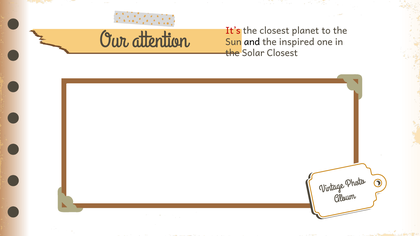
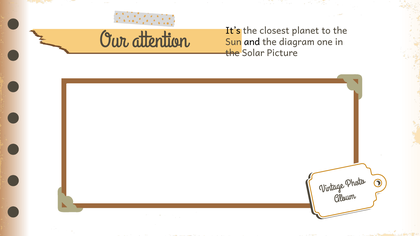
It’s colour: red -> black (233, 31)
inspired: inspired -> diagram (297, 42)
Solar Closest: Closest -> Picture (282, 53)
